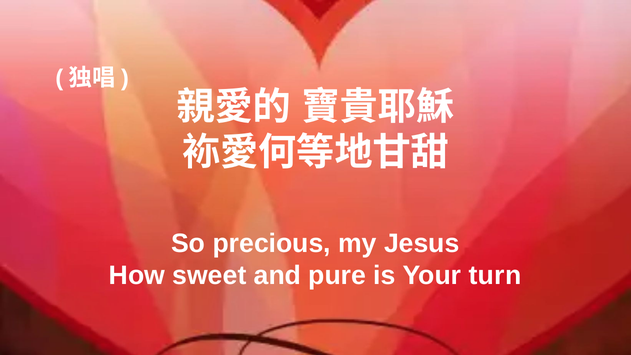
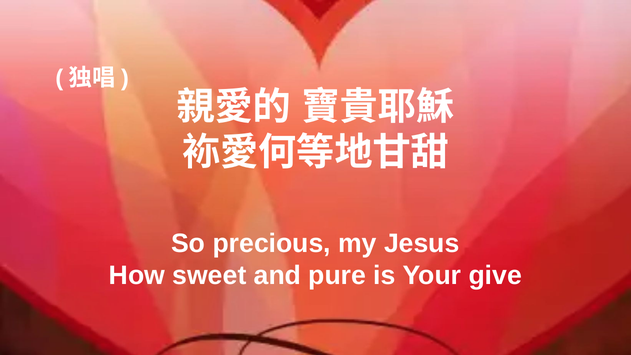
turn: turn -> give (495, 275)
